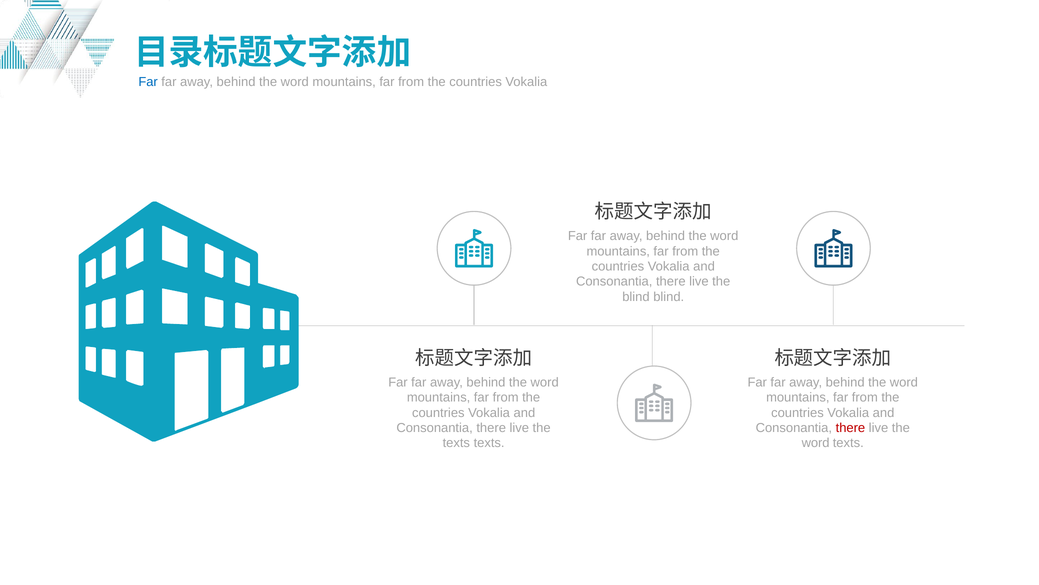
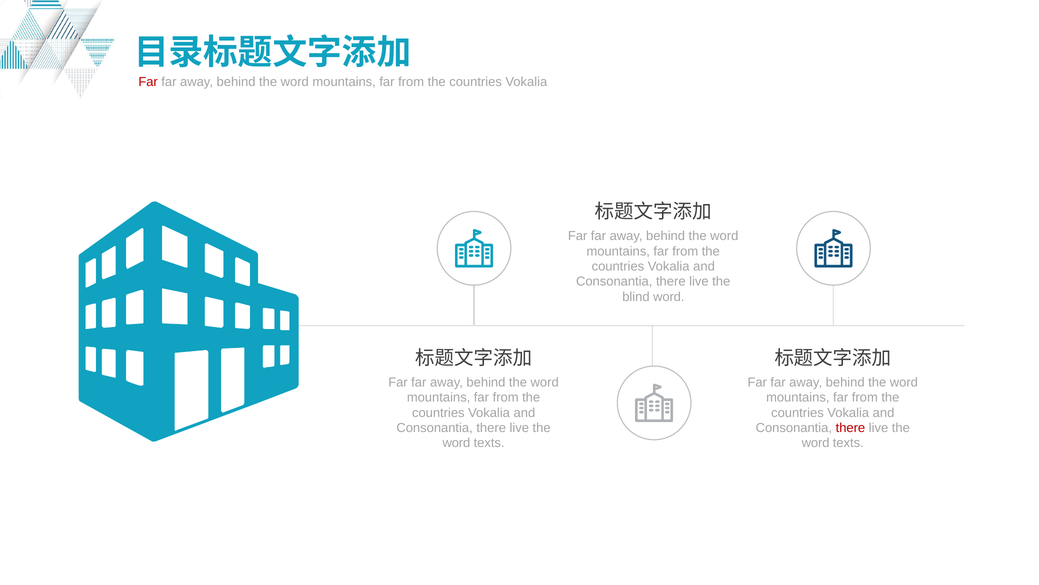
Far colour: blue -> red (148, 82)
blind blind: blind -> word (669, 296)
texts: texts -> word (456, 443)
